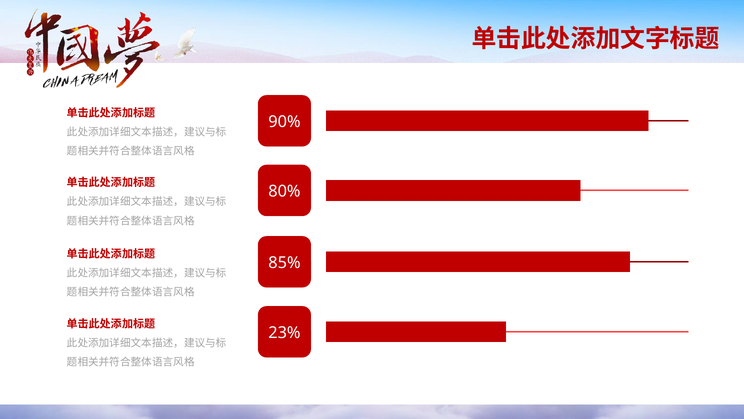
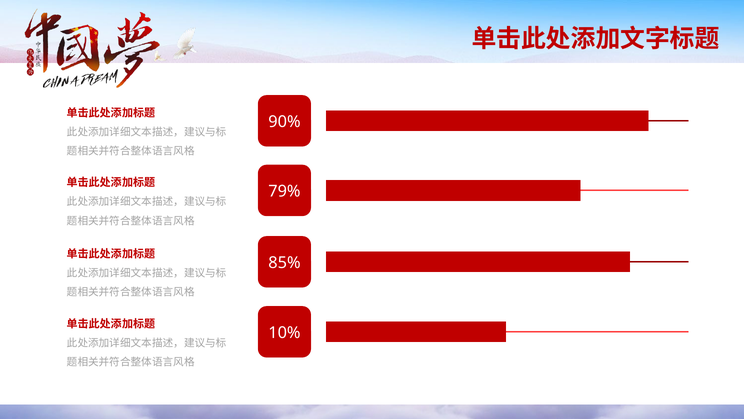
80%: 80% -> 79% (284, 191)
23%: 23% -> 10% (284, 333)
